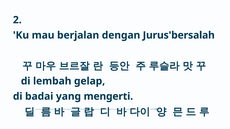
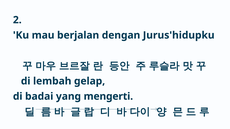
Jurus'bersalah: Jurus'bersalah -> Jurus'hidupku (179, 35)
